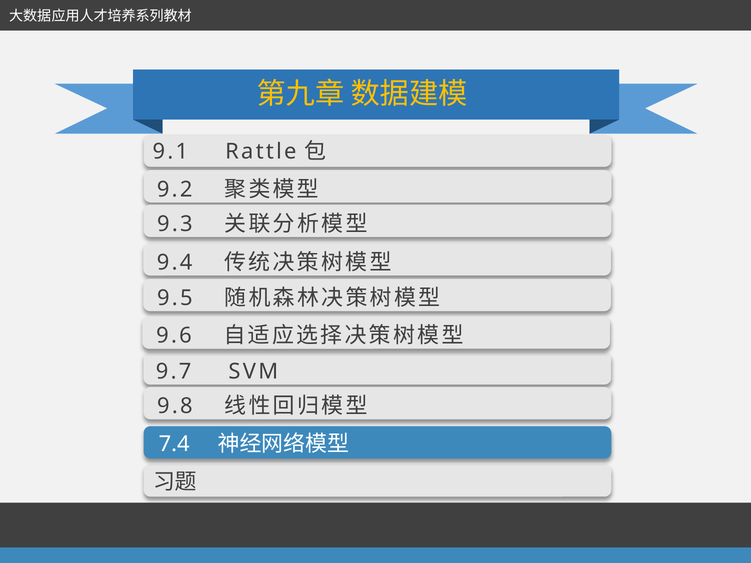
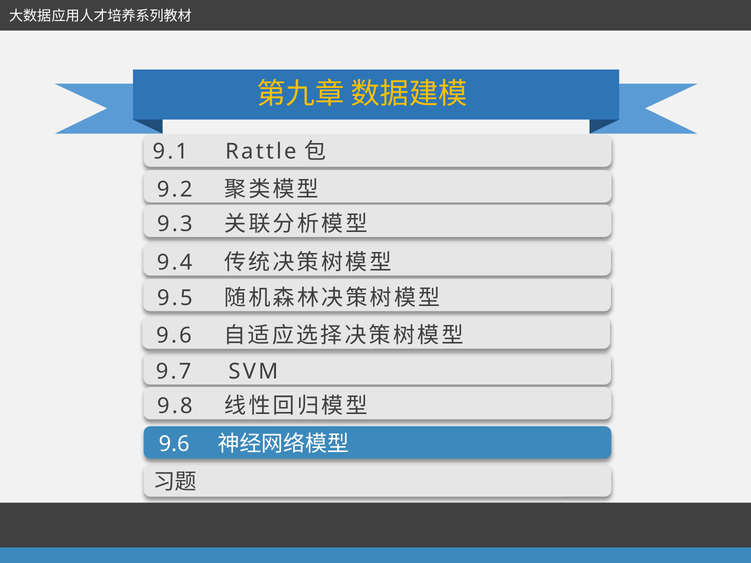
7.4: 7.4 -> 9.6 (174, 444)
